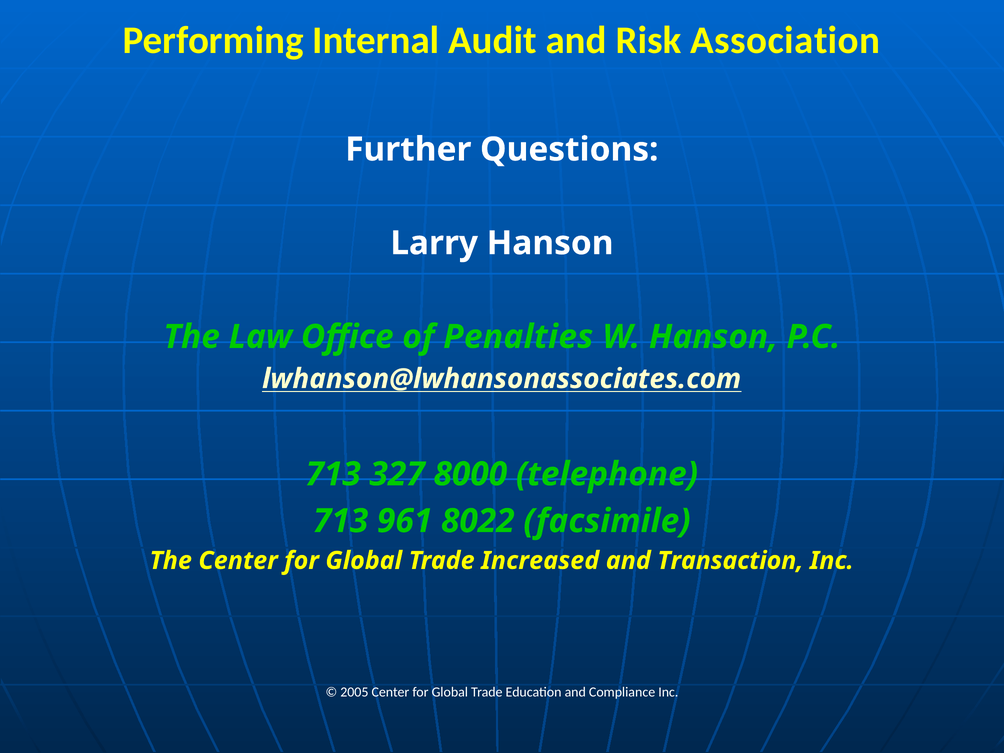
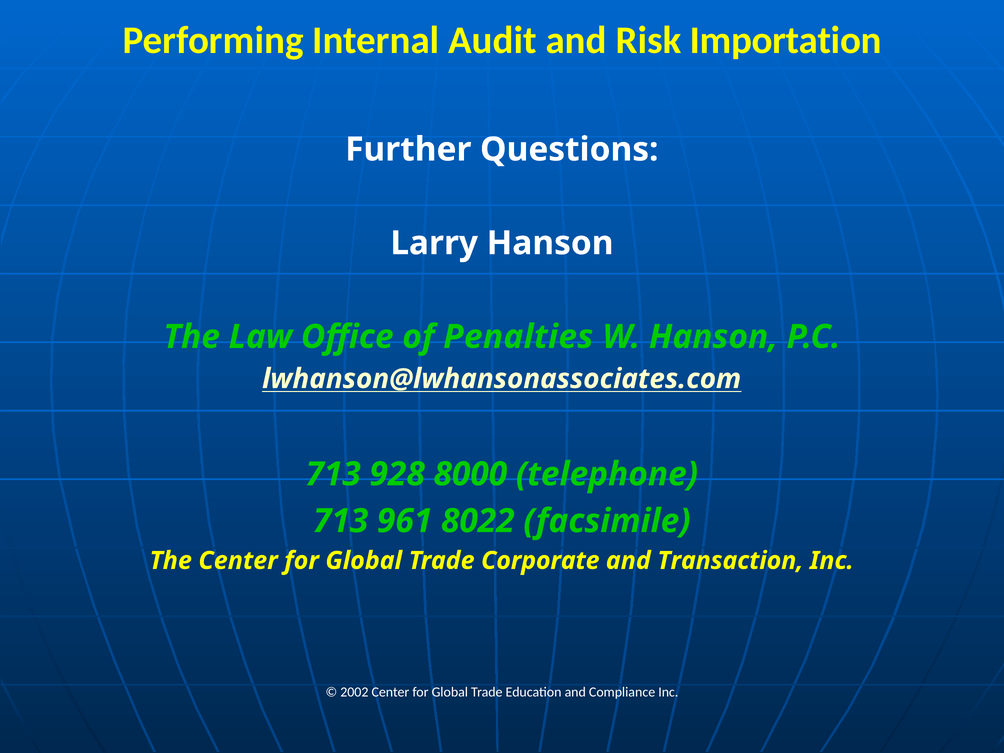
Association: Association -> Importation (786, 40)
327: 327 -> 928 (397, 474)
Increased: Increased -> Corporate (540, 561)
2005: 2005 -> 2002 (354, 692)
